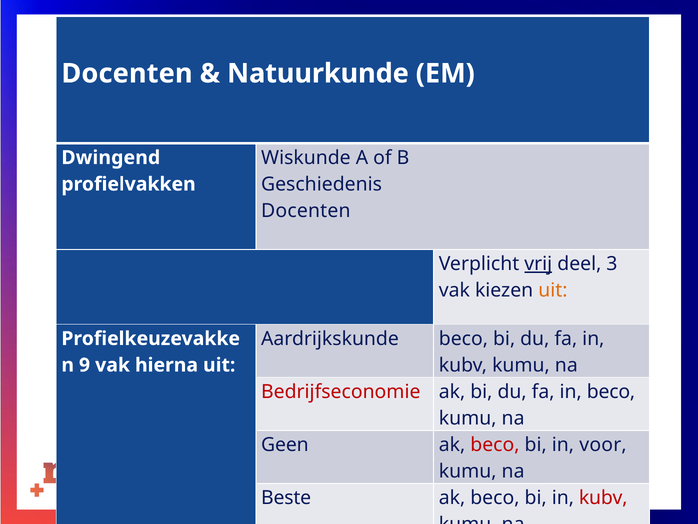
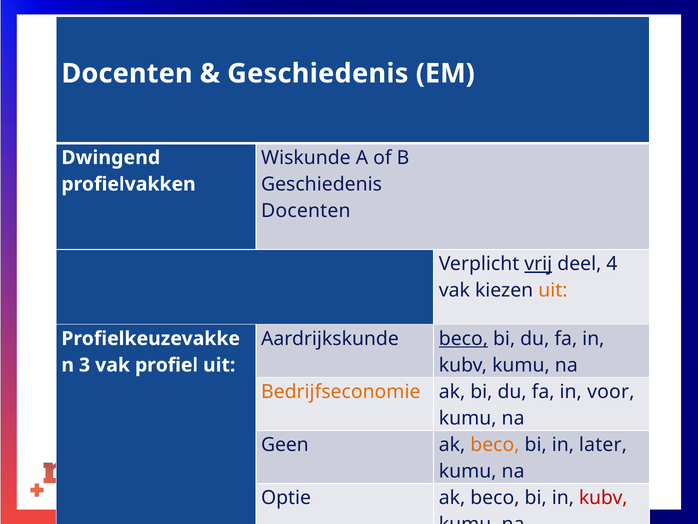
Natuurkunde: Natuurkunde -> Geschiedenis (318, 73)
3: 3 -> 4 (612, 264)
beco underline: none -> present (463, 338)
9: 9 -> 3 (85, 365)
hierna: hierna -> profiel (167, 365)
Bedrijfseconomie colour: red -> orange (341, 391)
in beco: beco -> voor (611, 391)
beco colour: red -> orange (495, 444)
voor: voor -> later (603, 444)
Beste: Beste -> Optie (286, 497)
